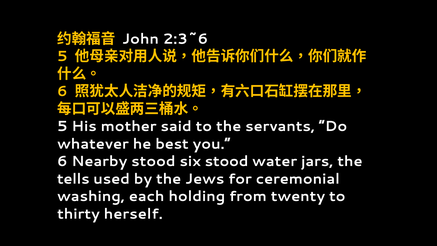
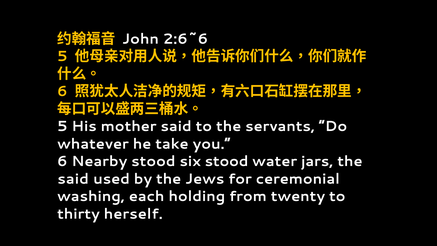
2:3~6: 2:3~6 -> 2:6~6 (186, 39)
best: best -> take (172, 144)
tells: tells -> said (73, 179)
